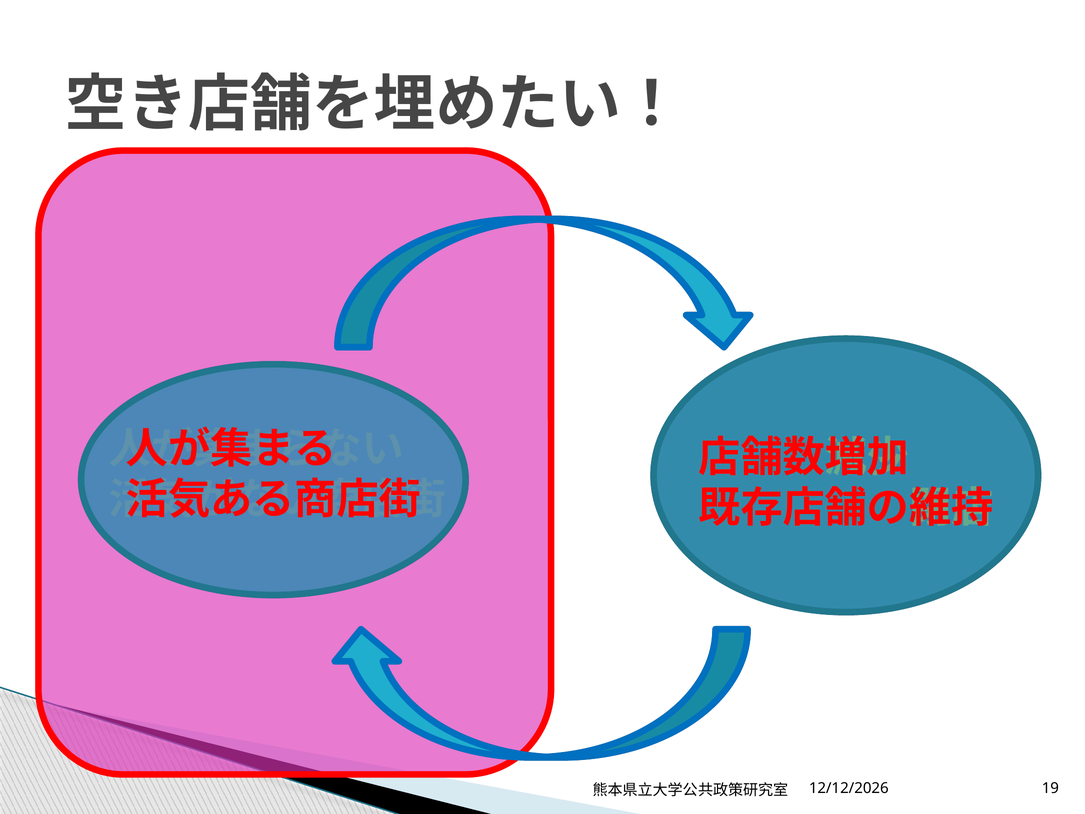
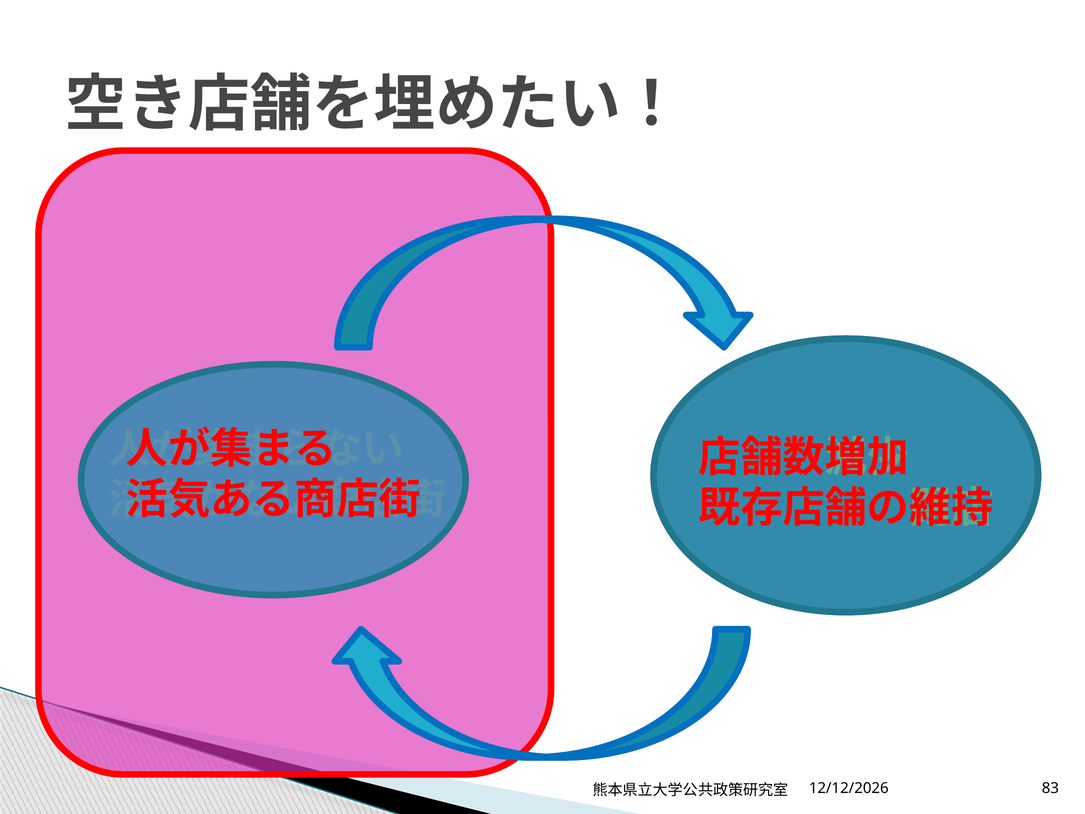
19: 19 -> 83 (1050, 788)
